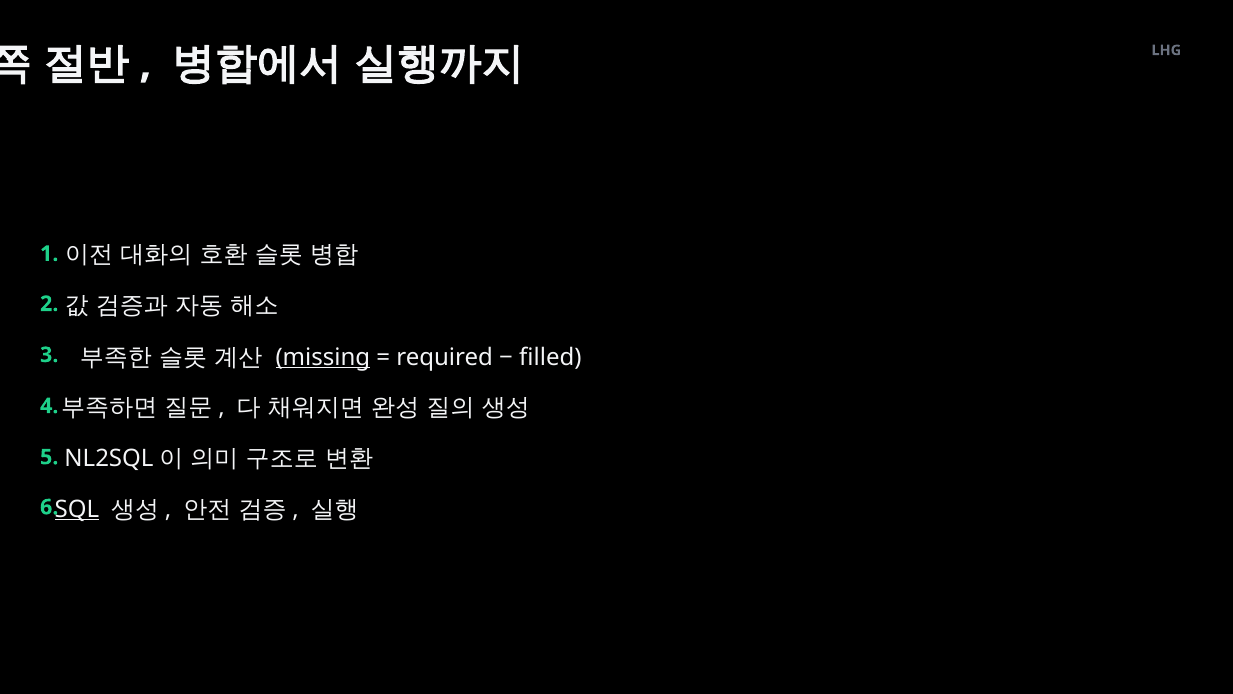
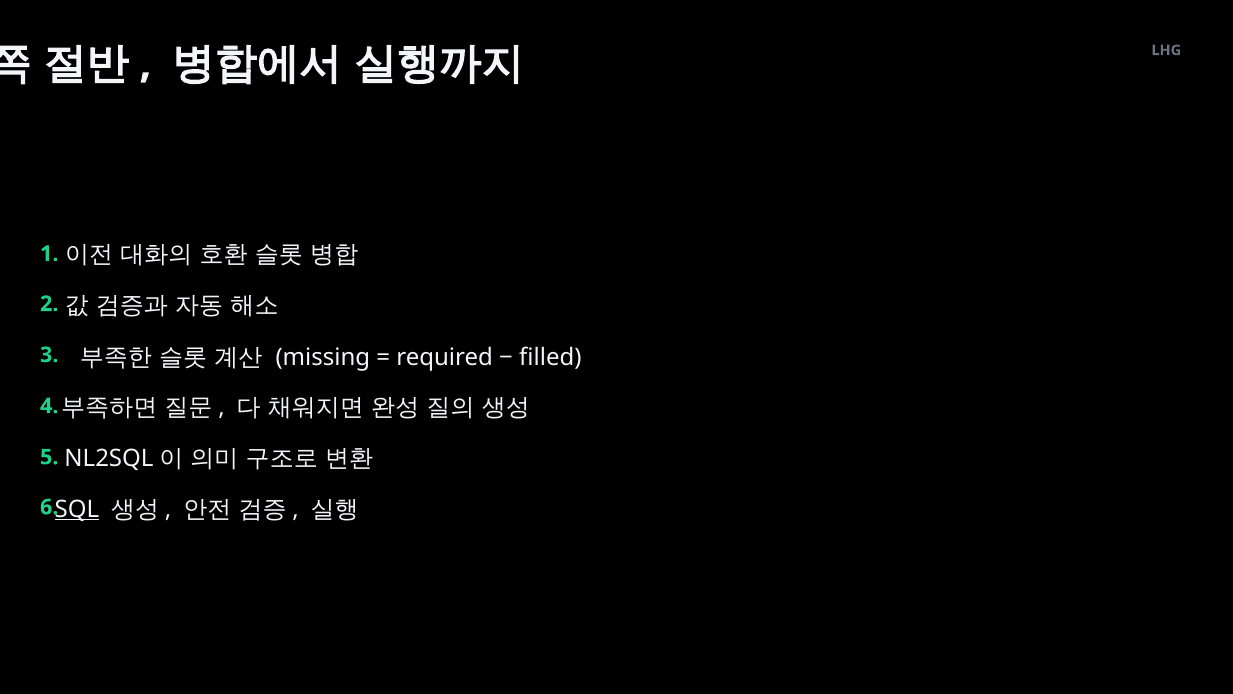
missing underline: present -> none (323, 357)
